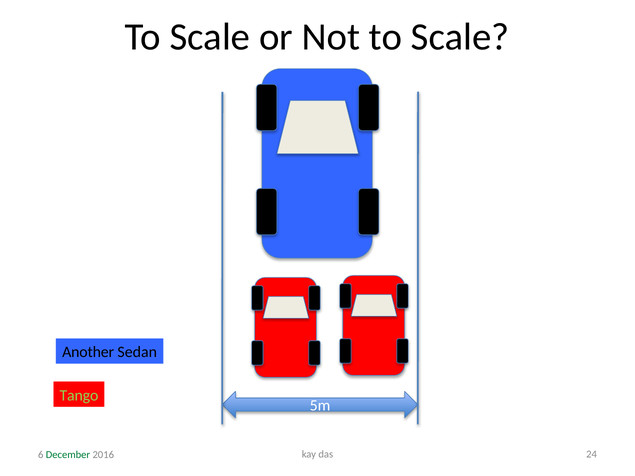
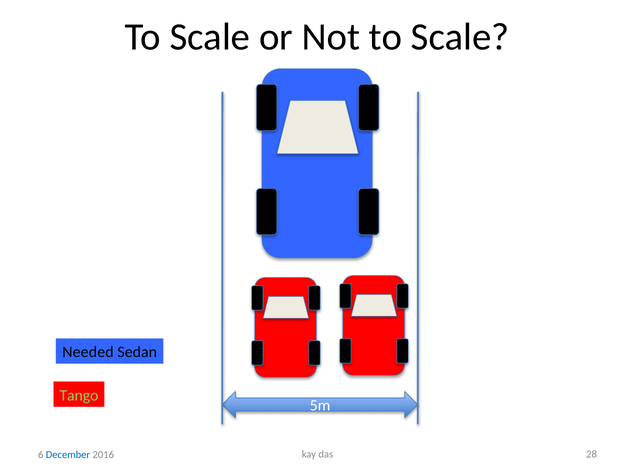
Another: Another -> Needed (88, 352)
24: 24 -> 28 (592, 455)
December colour: green -> blue (68, 455)
